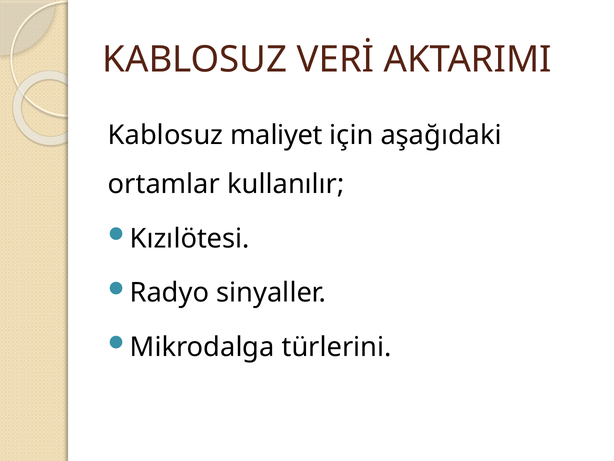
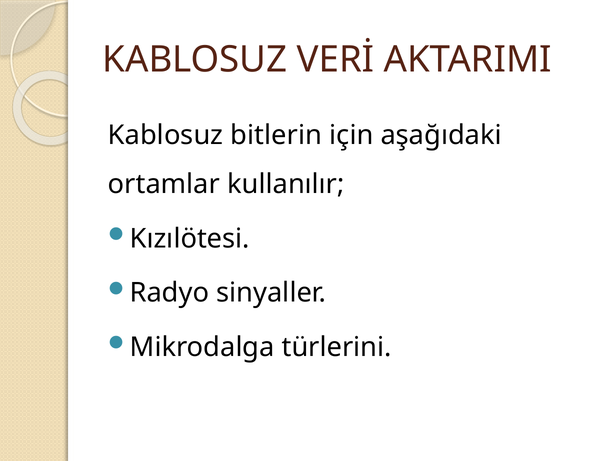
maliyet: maliyet -> bitlerin (276, 135)
